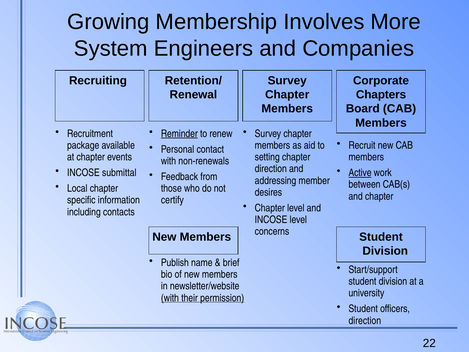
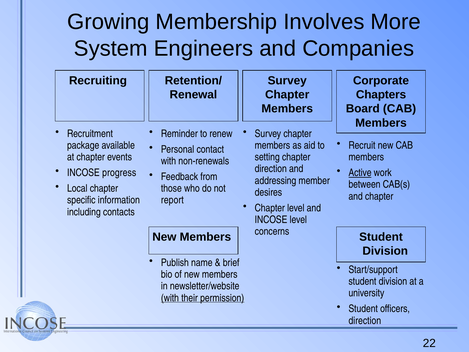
Reminder underline: present -> none (179, 134)
submittal: submittal -> progress (119, 173)
certify: certify -> report (172, 200)
